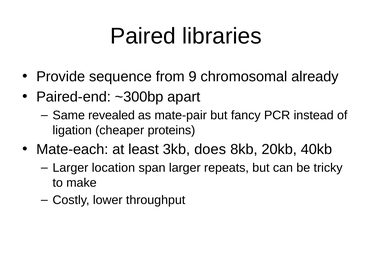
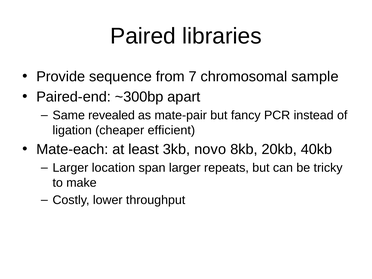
9: 9 -> 7 (193, 77)
already: already -> sample (315, 77)
proteins: proteins -> efficient (171, 130)
does: does -> novo (210, 149)
